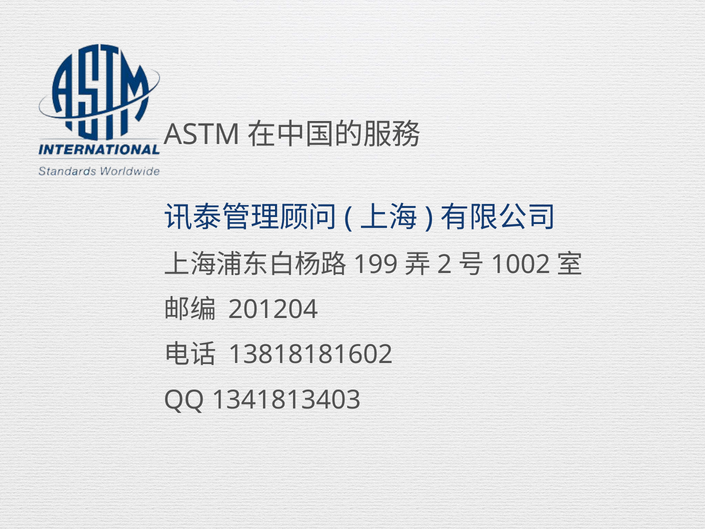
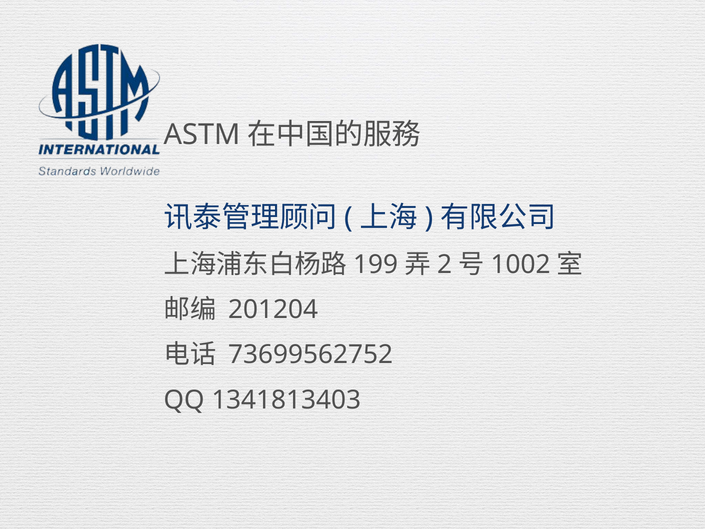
13818181602: 13818181602 -> 73699562752 (311, 355)
